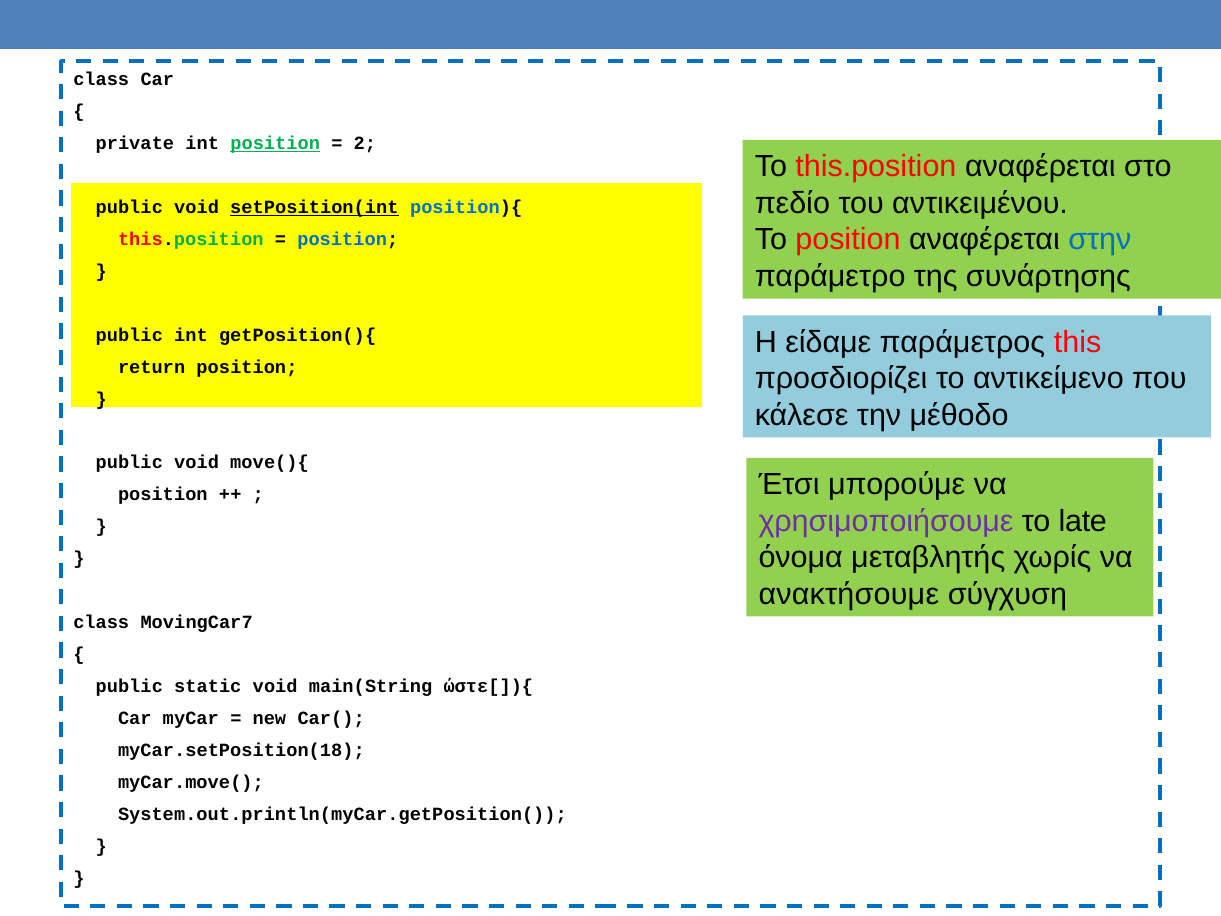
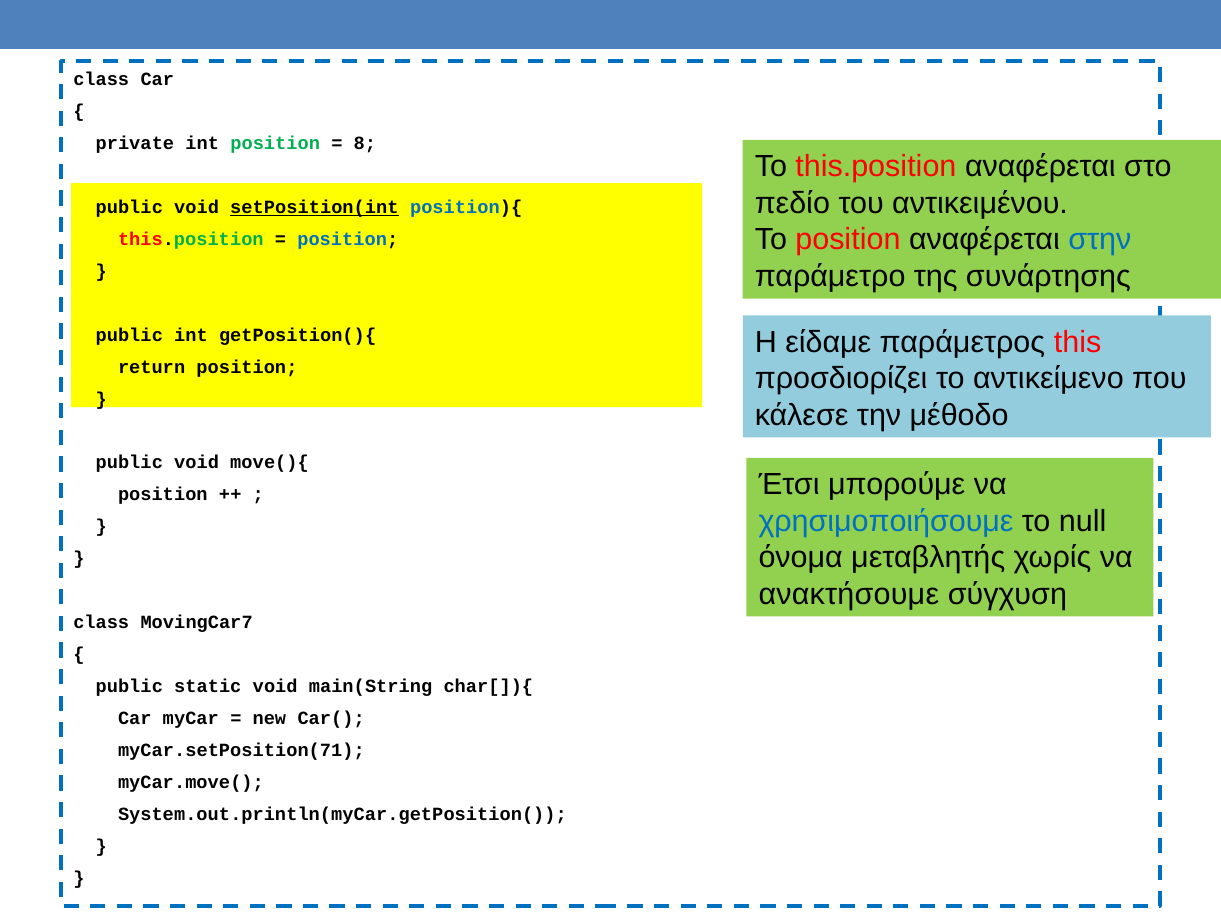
position underline: present -> none (275, 143)
2: 2 -> 8 (365, 143)
χρησιμοποιήσουμε colour: purple -> blue (886, 521)
late: late -> null (1083, 521)
ώστε[]){: ώστε[]){ -> char[]){ (488, 686)
myCar.setPosition(18: myCar.setPosition(18 -> myCar.setPosition(71 (241, 750)
